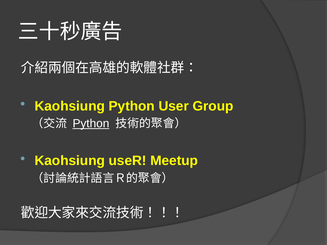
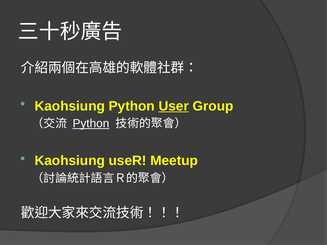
User underline: none -> present (174, 106)
